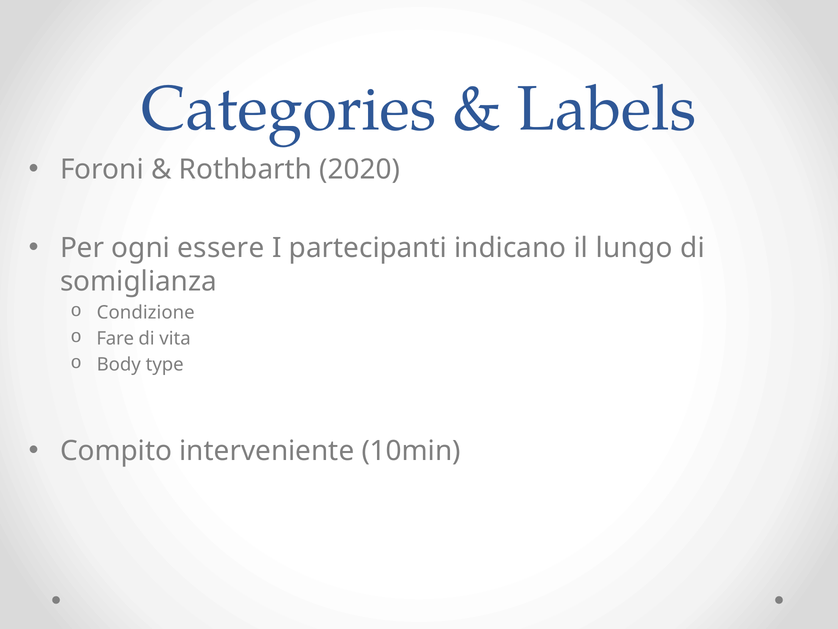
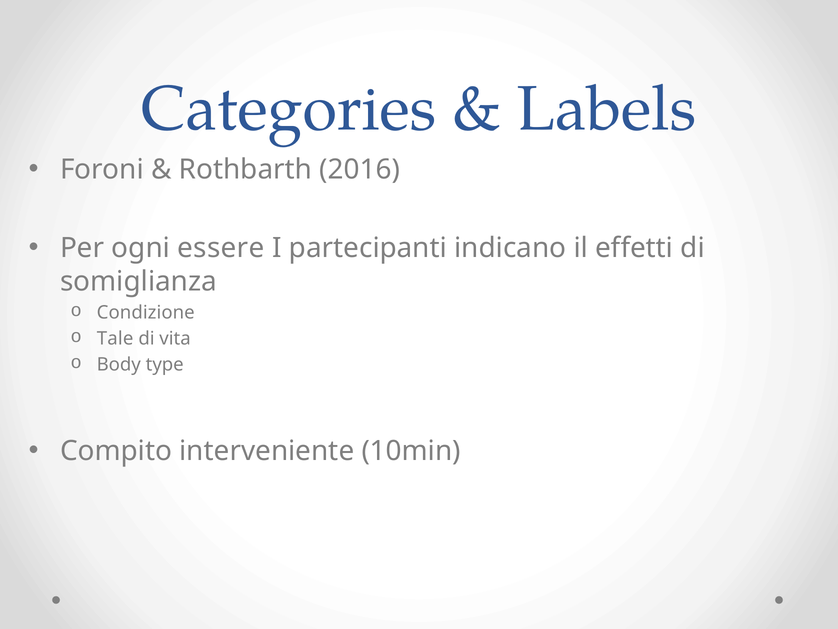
2020: 2020 -> 2016 (360, 170)
lungo: lungo -> effetti (634, 248)
Fare: Fare -> Tale (115, 338)
